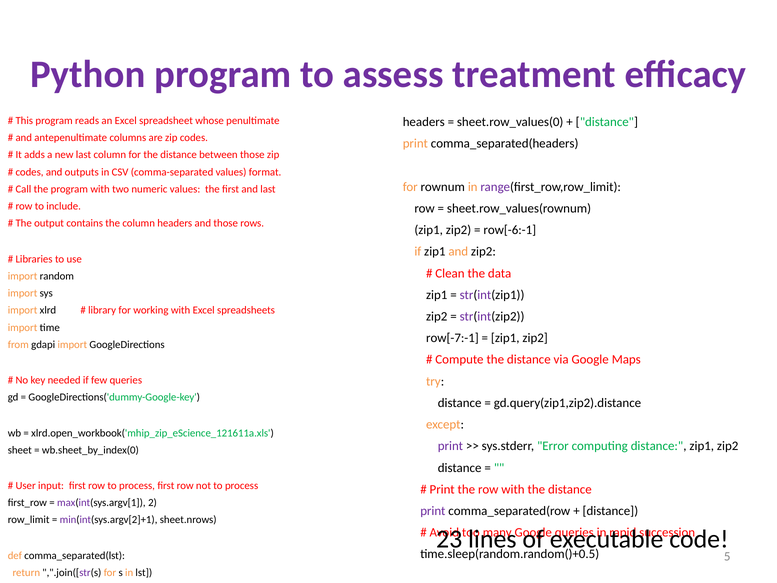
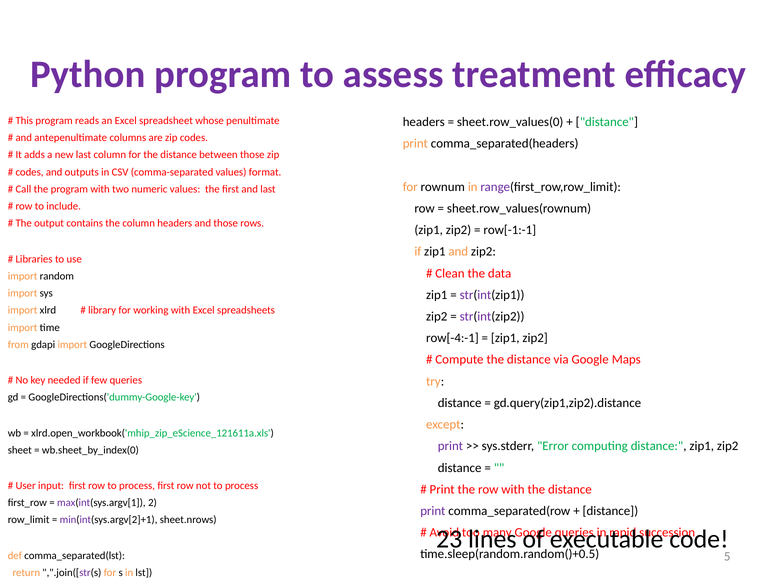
row[-6:-1: row[-6:-1 -> row[-1:-1 (510, 230)
row[-7:-1: row[-7:-1 -> row[-4:-1 (452, 338)
